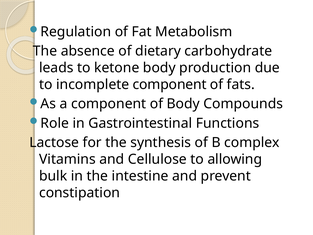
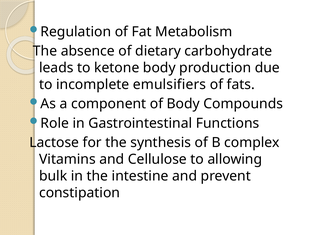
incomplete component: component -> emulsifiers (170, 84)
